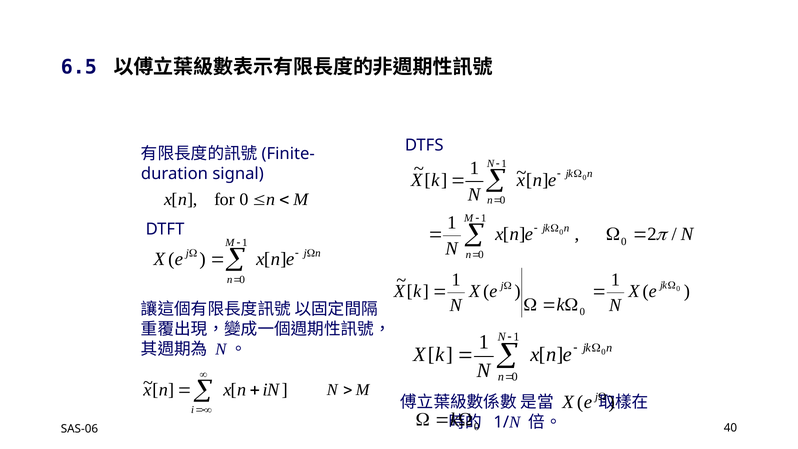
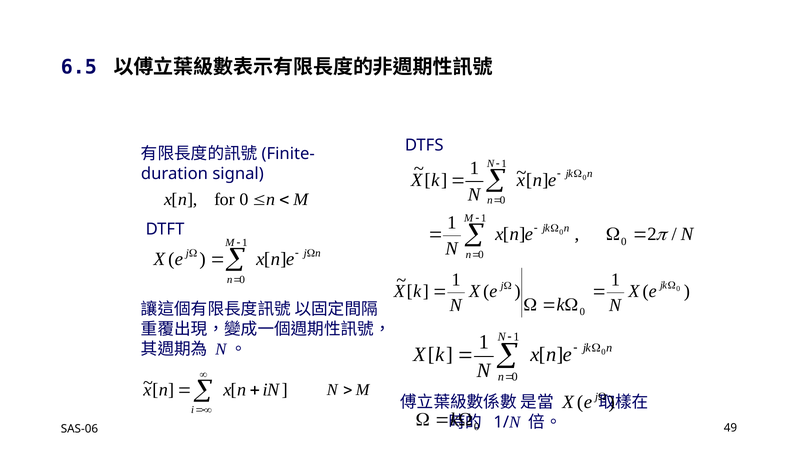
40: 40 -> 49 (731, 428)
